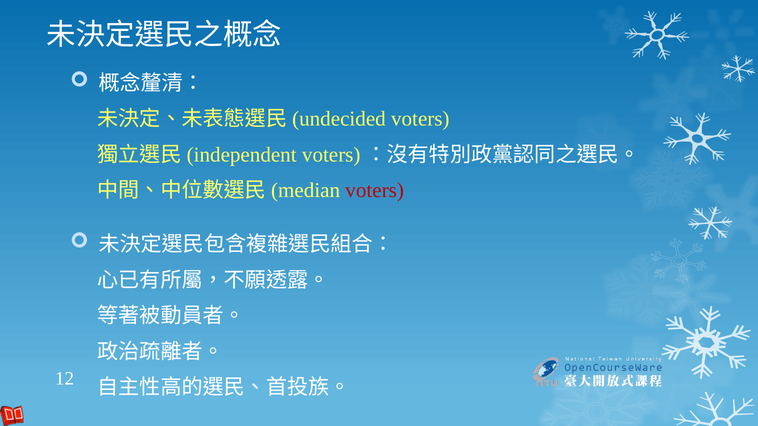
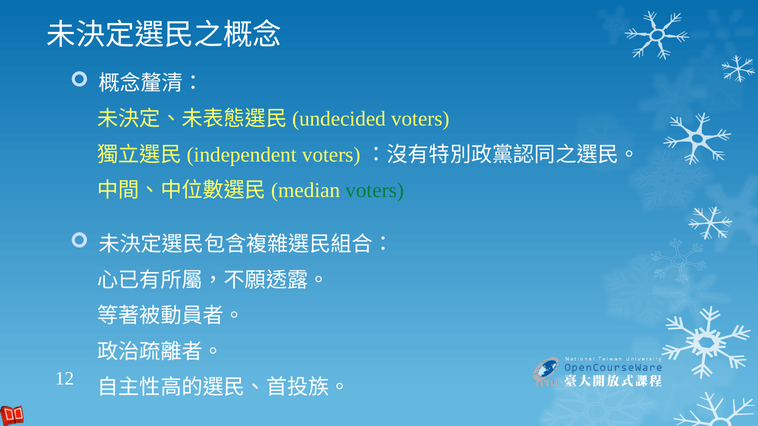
voters colour: red -> green (375, 191)
